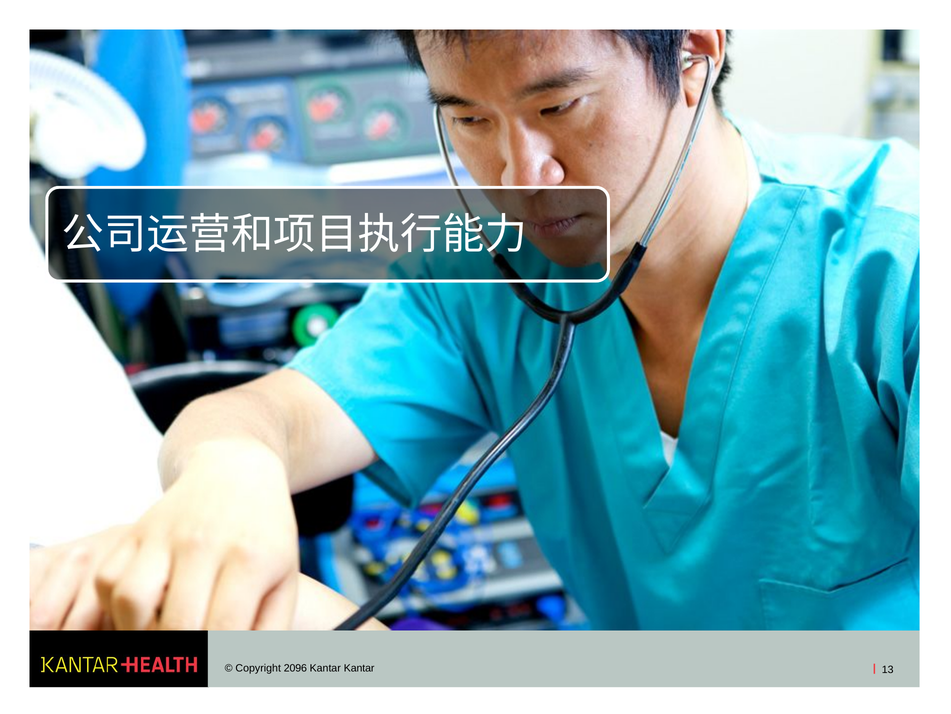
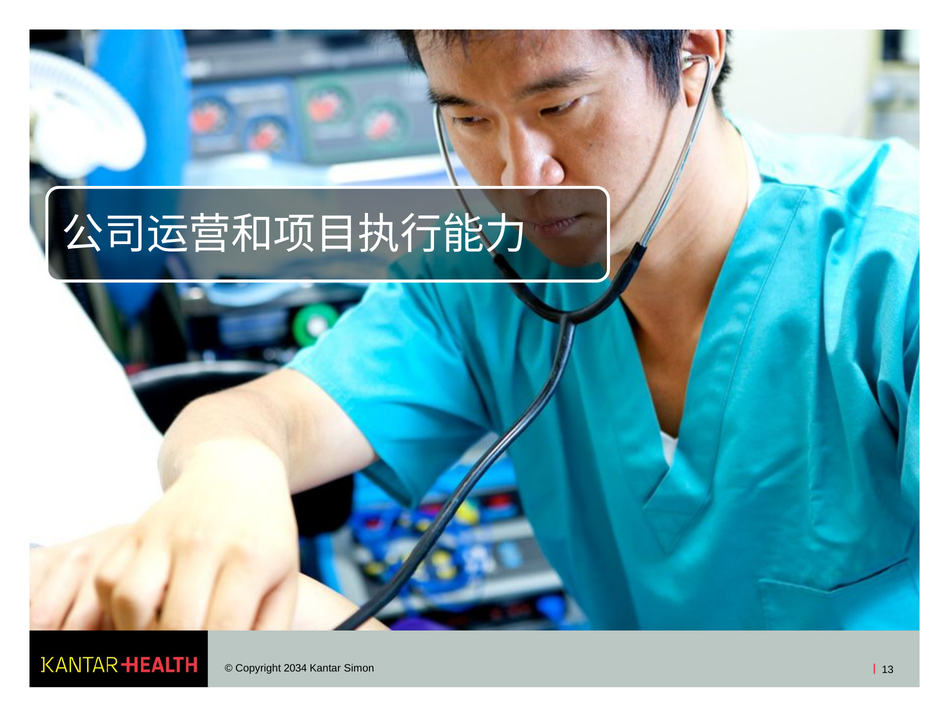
2096: 2096 -> 2034 (295, 668)
Kantar Kantar: Kantar -> Simon (359, 668)
